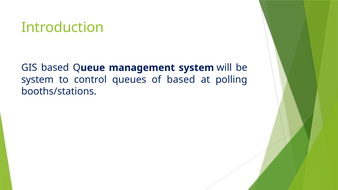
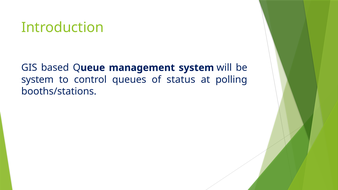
of based: based -> status (181, 80)
